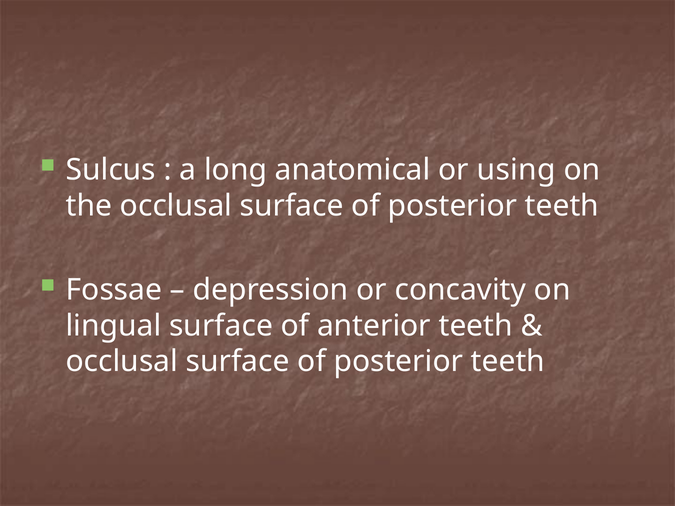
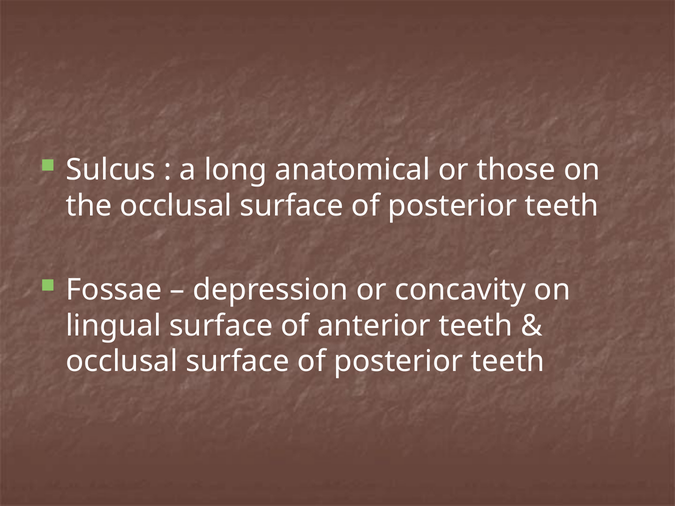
using: using -> those (516, 170)
